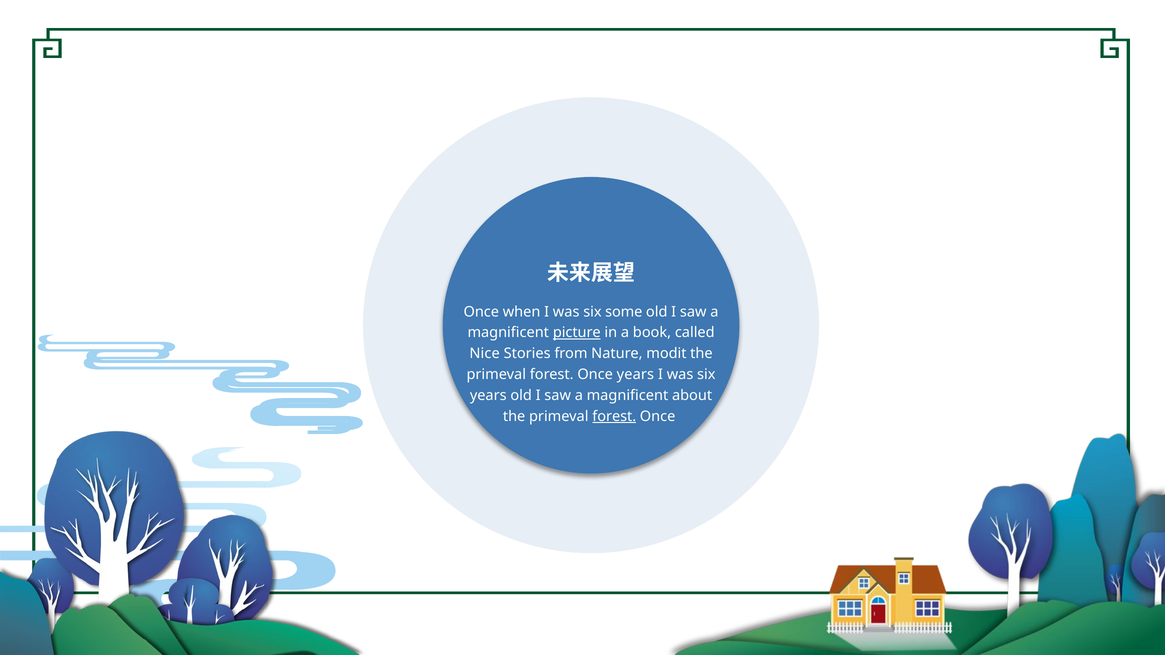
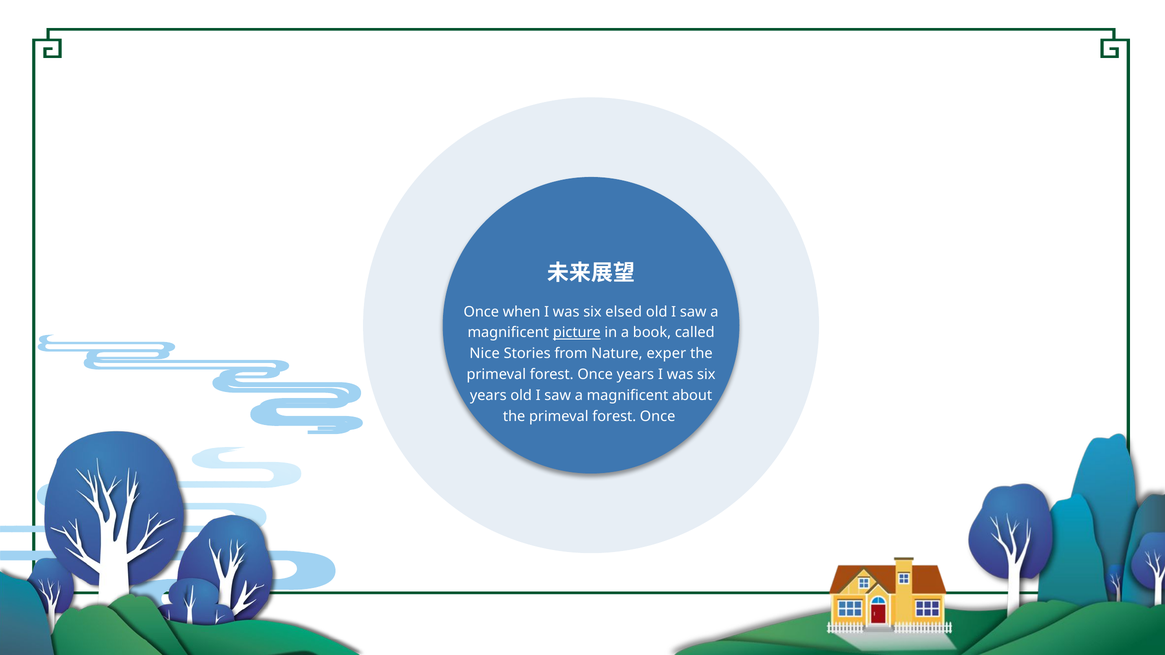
some: some -> elsed (624, 312)
modit: modit -> exper (666, 354)
forest underline: present -> none (614, 417)
